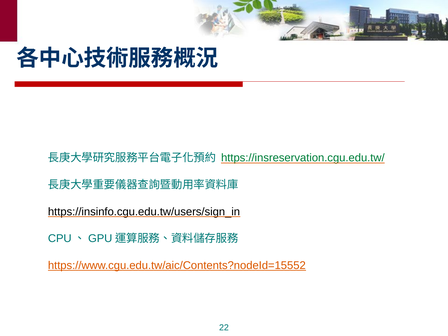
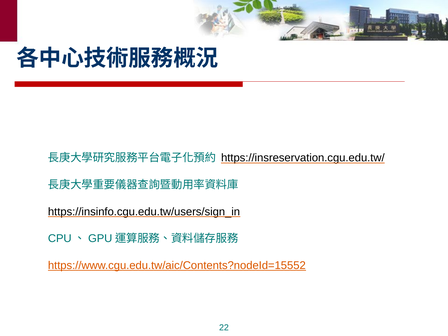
https://insreservation.cgu.edu.tw/ colour: green -> black (303, 158)
